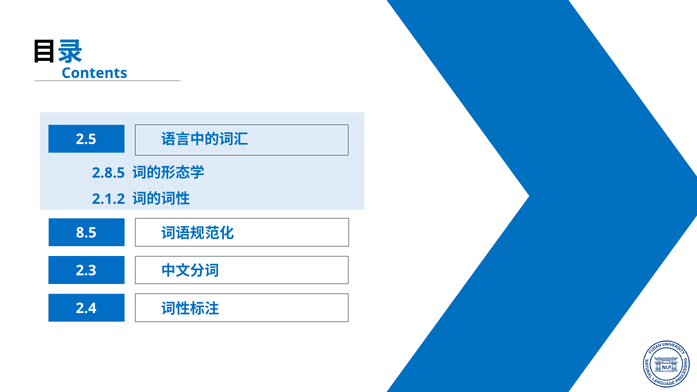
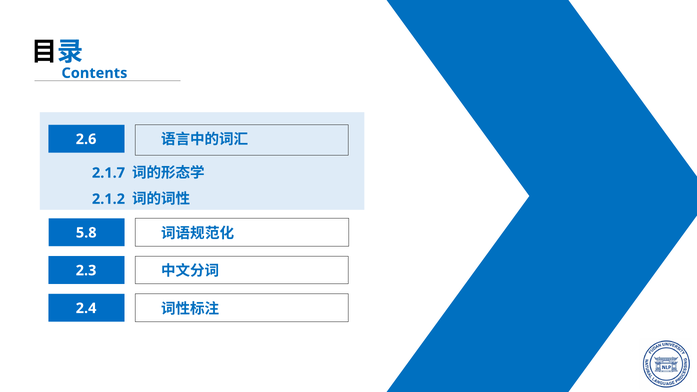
2.5: 2.5 -> 2.6 (86, 139)
2.8.5: 2.8.5 -> 2.1.7 (108, 173)
8.5: 8.5 -> 5.8 (86, 233)
